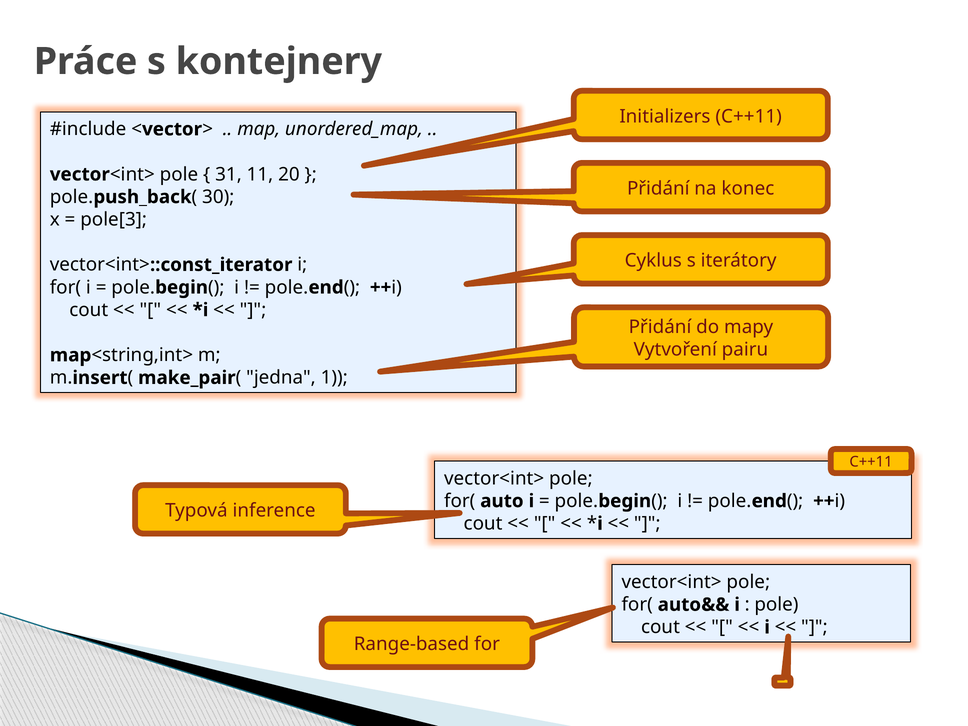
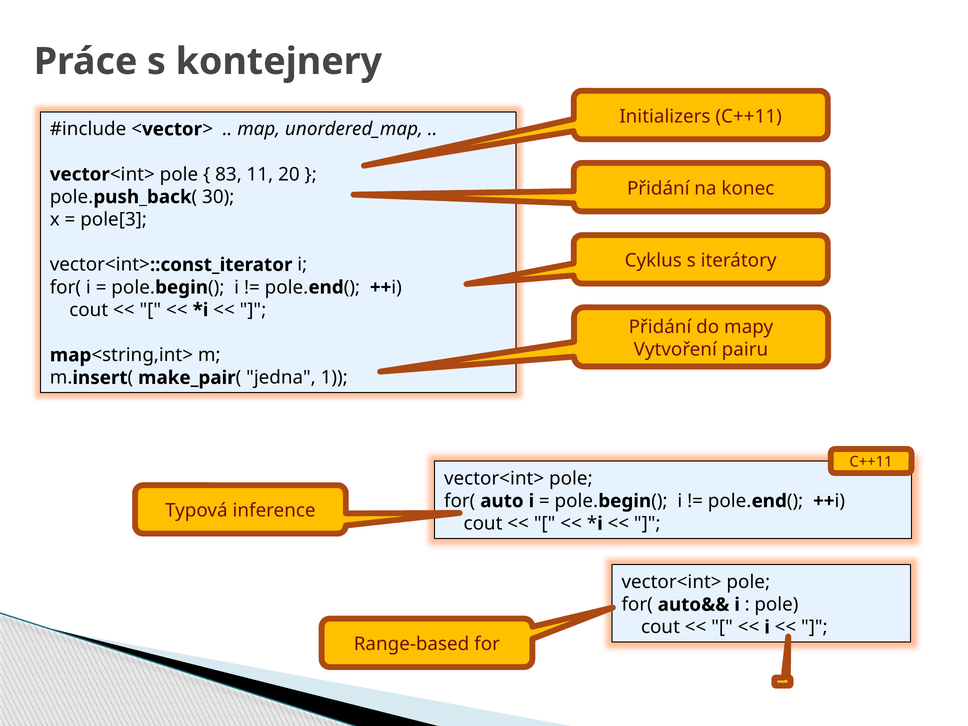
31: 31 -> 83 (228, 174)
